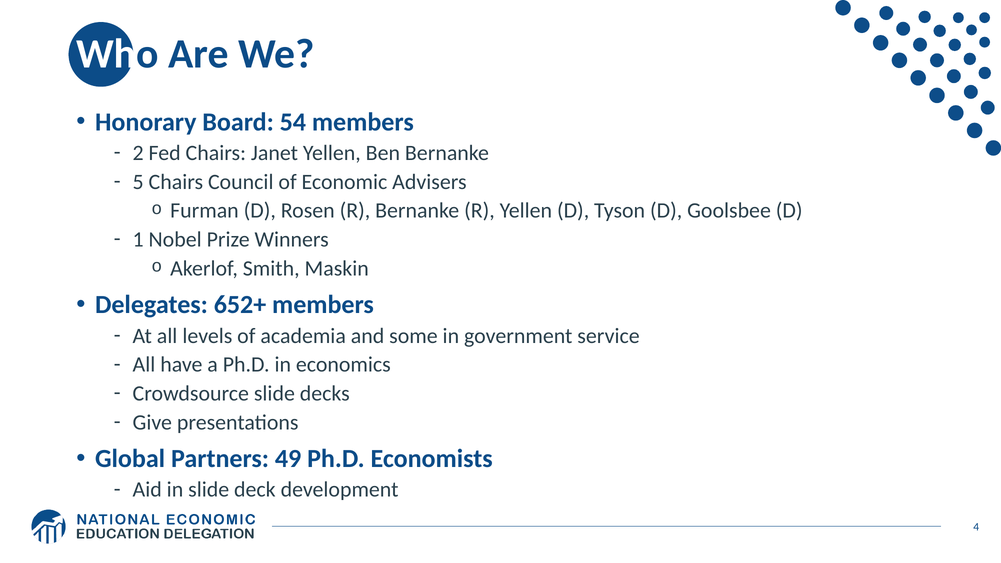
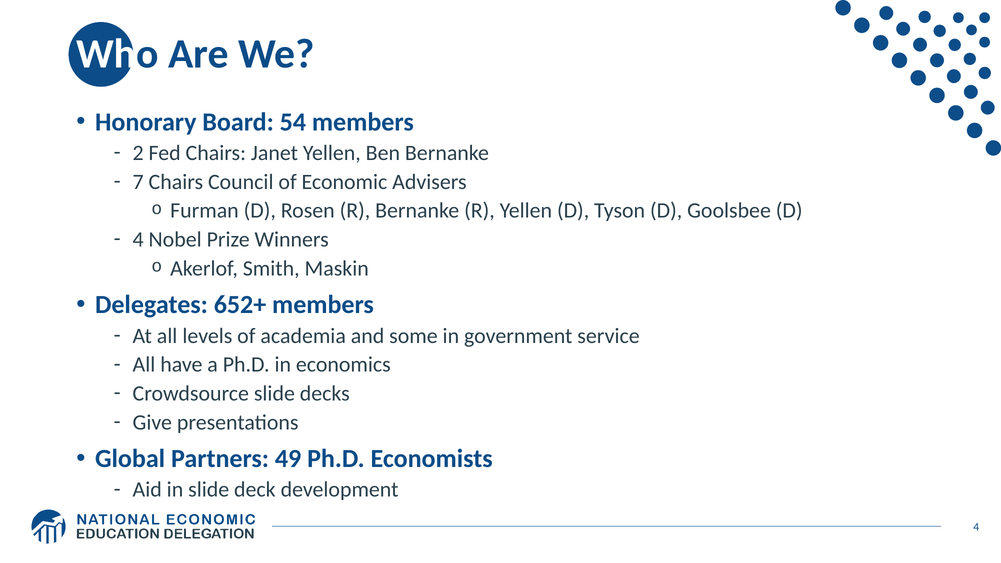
5: 5 -> 7 (138, 182)
1: 1 -> 4 (138, 240)
